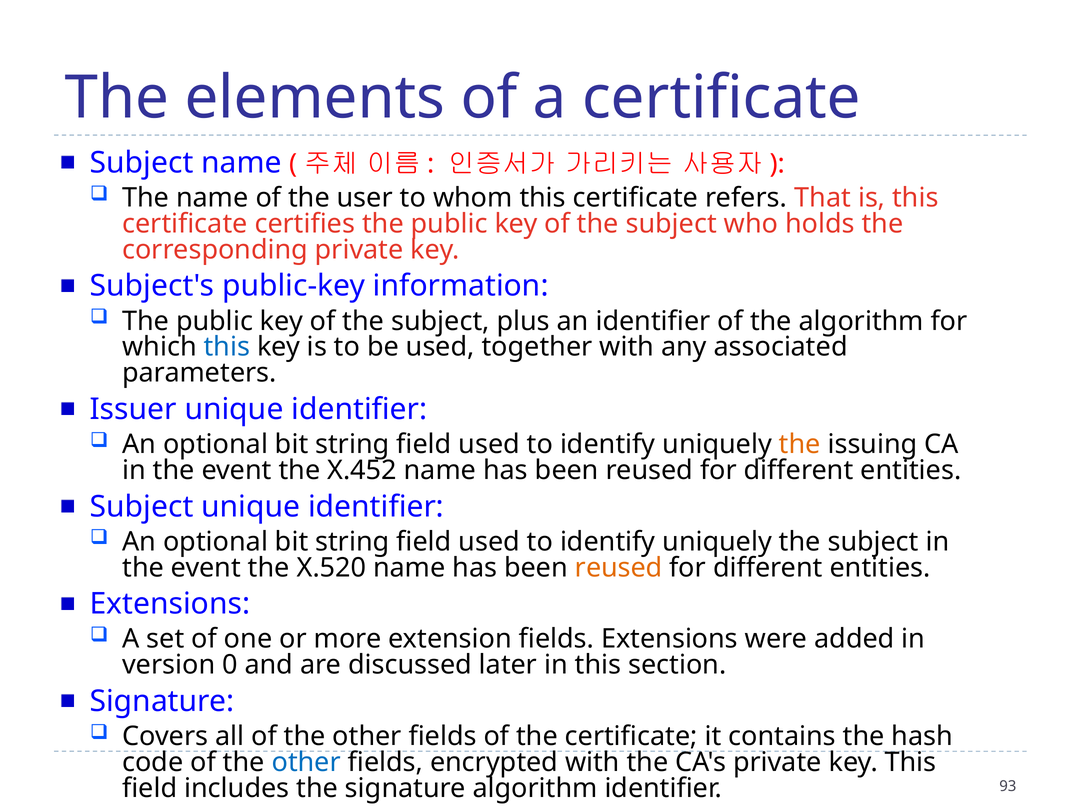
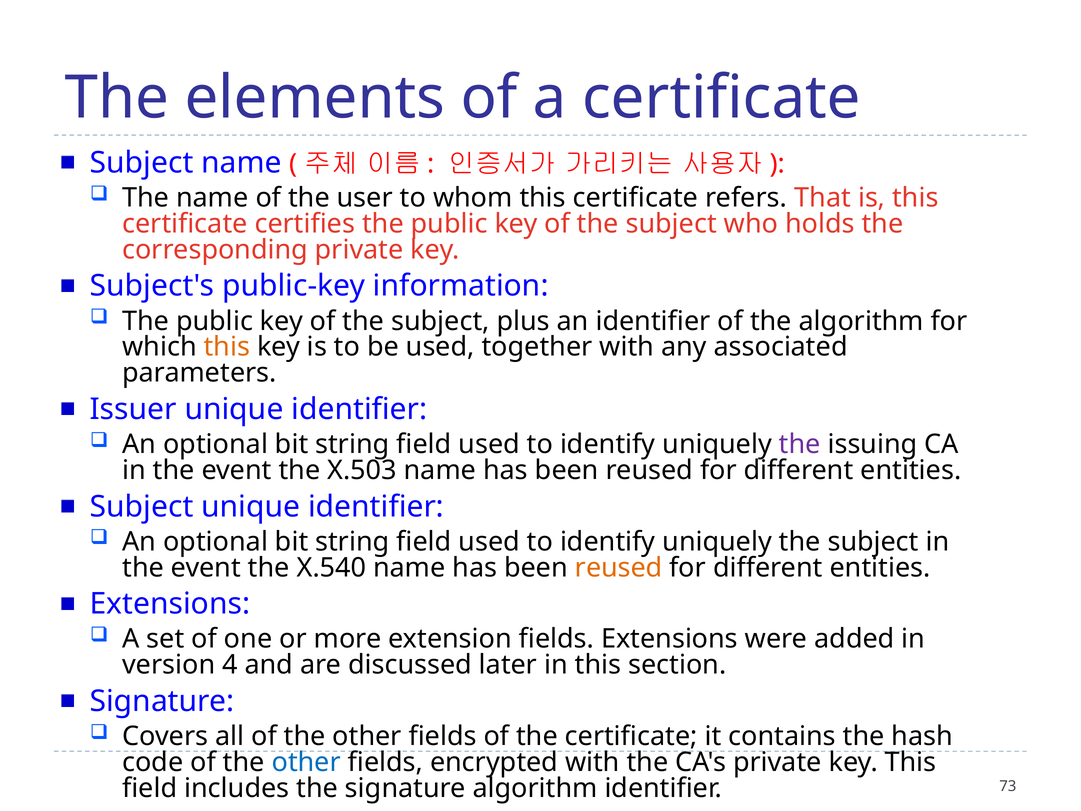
this colour: blue -> orange (227, 347)
the colour: orange -> purple (800, 444)
X.452: X.452 -> X.503 (362, 470)
X.520: X.520 -> X.540 (331, 568)
0: 0 -> 4 (230, 665)
93: 93 -> 73 (1008, 786)
